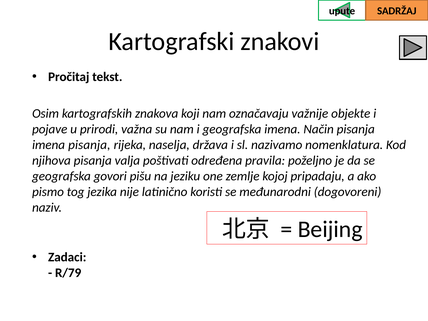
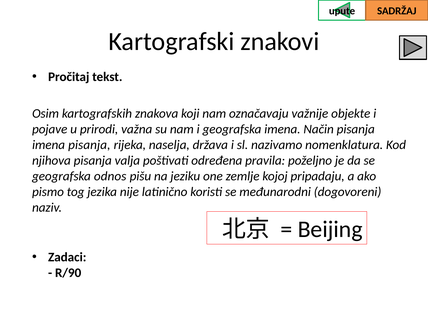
govori: govori -> odnos (110, 176)
R/79: R/79 -> R/90 (68, 273)
